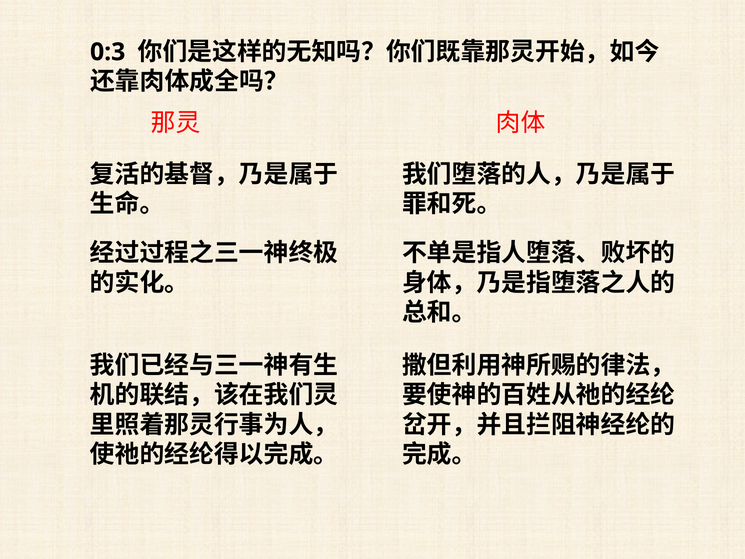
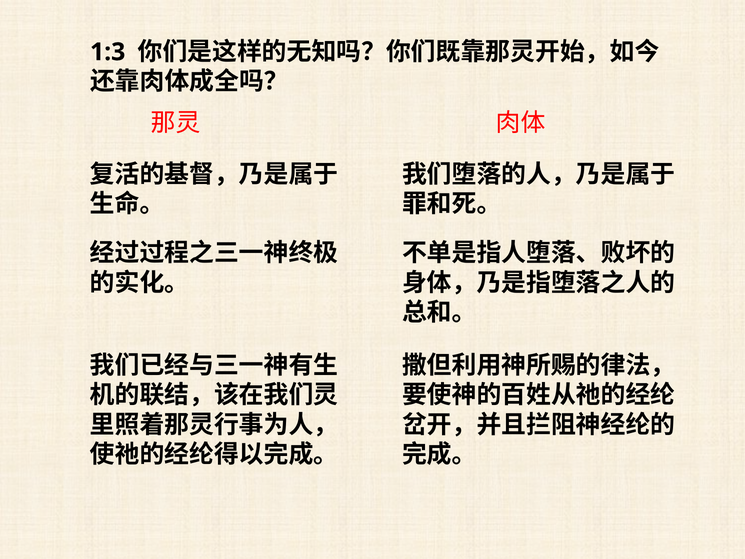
0:3: 0:3 -> 1:3 (108, 52)
